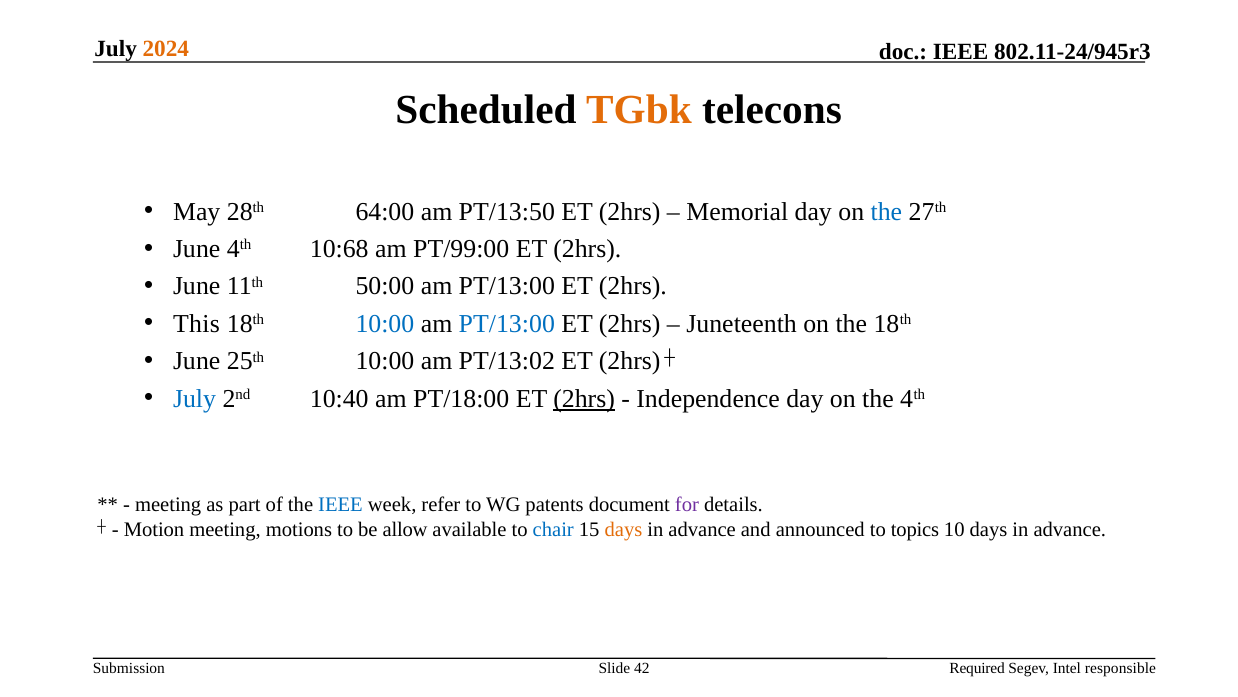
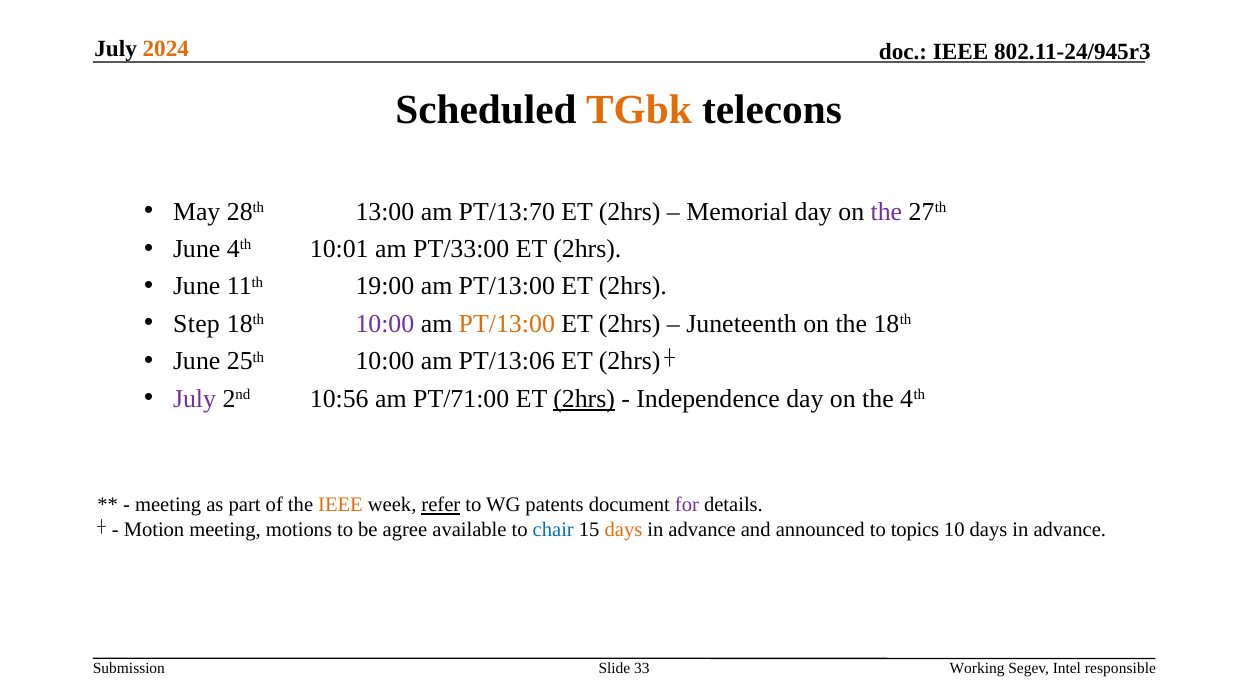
64:00: 64:00 -> 13:00 (385, 211)
PT/13:50: PT/13:50 -> PT/13:70 (507, 211)
the colour: blue -> purple (886, 211)
10:68: 10:68 -> 10:01 (339, 249)
PT/99:00: PT/99:00 -> PT/33:00 (461, 249)
50:00: 50:00 -> 19:00 (385, 286)
This: This -> Step (197, 324)
10:00 colour: blue -> purple (385, 324)
PT/13:00 colour: blue -> orange (507, 324)
PT/13:02: PT/13:02 -> PT/13:06 (507, 361)
July colour: blue -> purple (195, 398)
10:40: 10:40 -> 10:56 (339, 398)
PT/18:00: PT/18:00 -> PT/71:00 (461, 398)
IEEE colour: blue -> orange (341, 505)
refer underline: none -> present (441, 505)
allow: allow -> agree (405, 529)
42: 42 -> 33 (642, 668)
Required: Required -> Working (977, 668)
